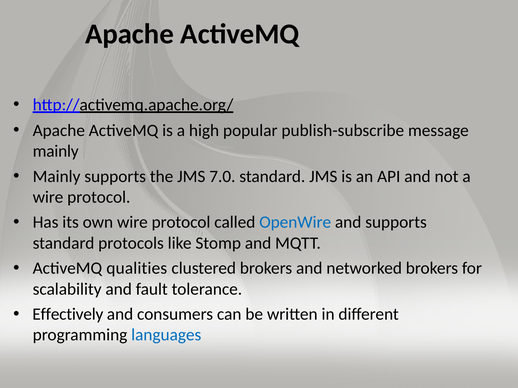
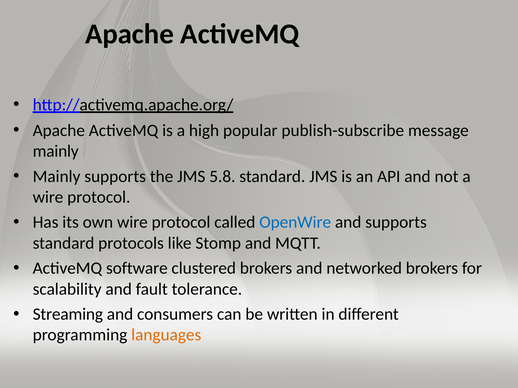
7.0: 7.0 -> 5.8 (222, 177)
qualities: qualities -> software (137, 269)
Effectively: Effectively -> Streaming (68, 315)
languages colour: blue -> orange (166, 335)
